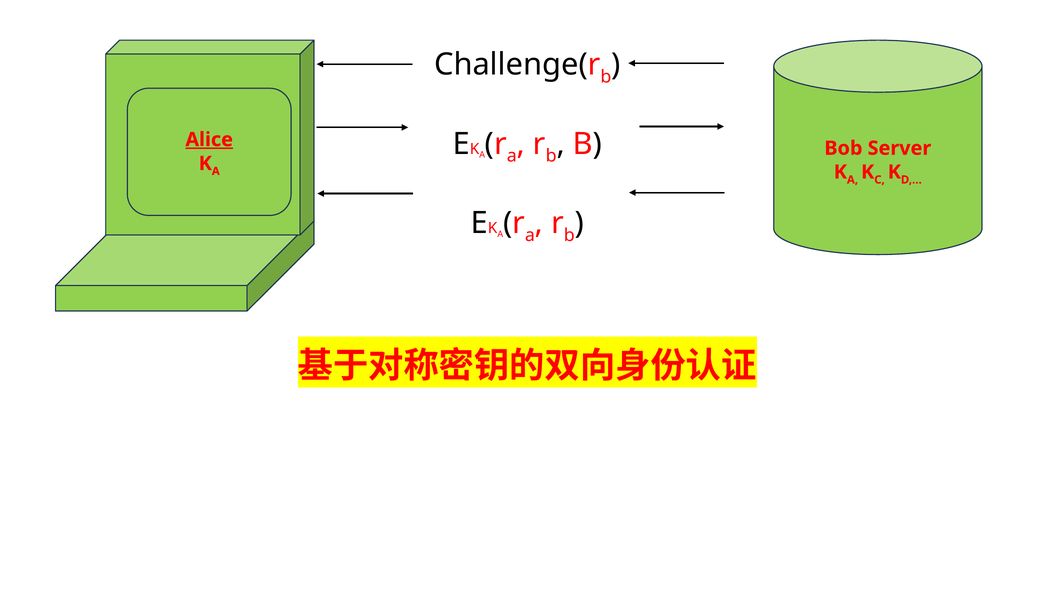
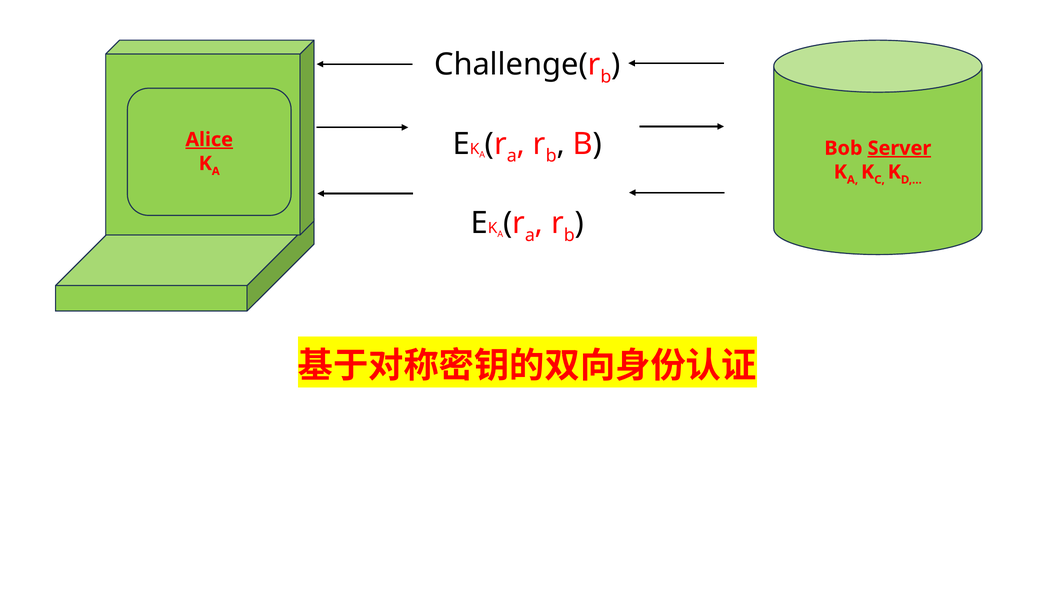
Server underline: none -> present (899, 148)
